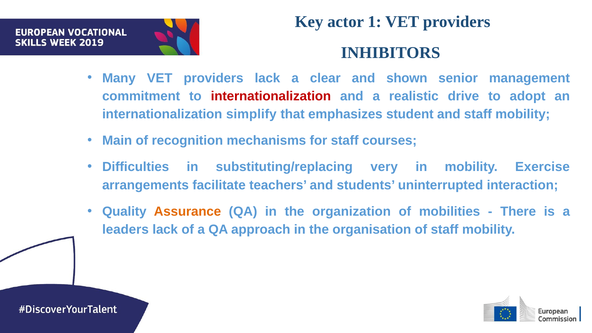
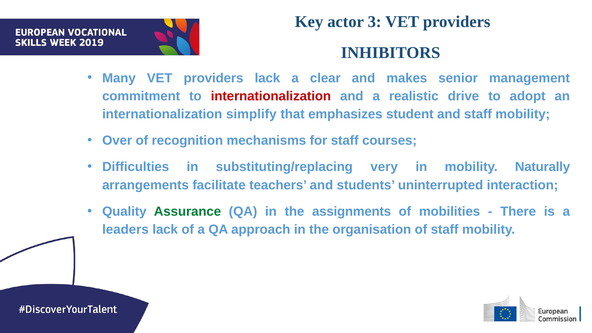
1: 1 -> 3 (375, 22)
shown: shown -> makes (407, 78)
Main: Main -> Over (117, 141)
Exercise: Exercise -> Naturally (543, 167)
Assurance colour: orange -> green (187, 211)
organization: organization -> assignments (352, 211)
